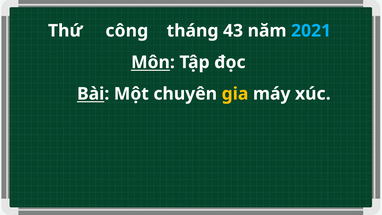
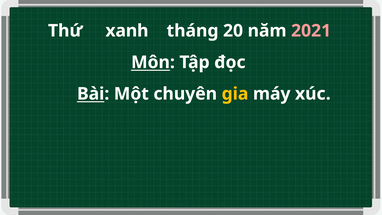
công: công -> xanh (127, 31)
43: 43 -> 20 (233, 31)
2021 colour: light blue -> pink (311, 31)
